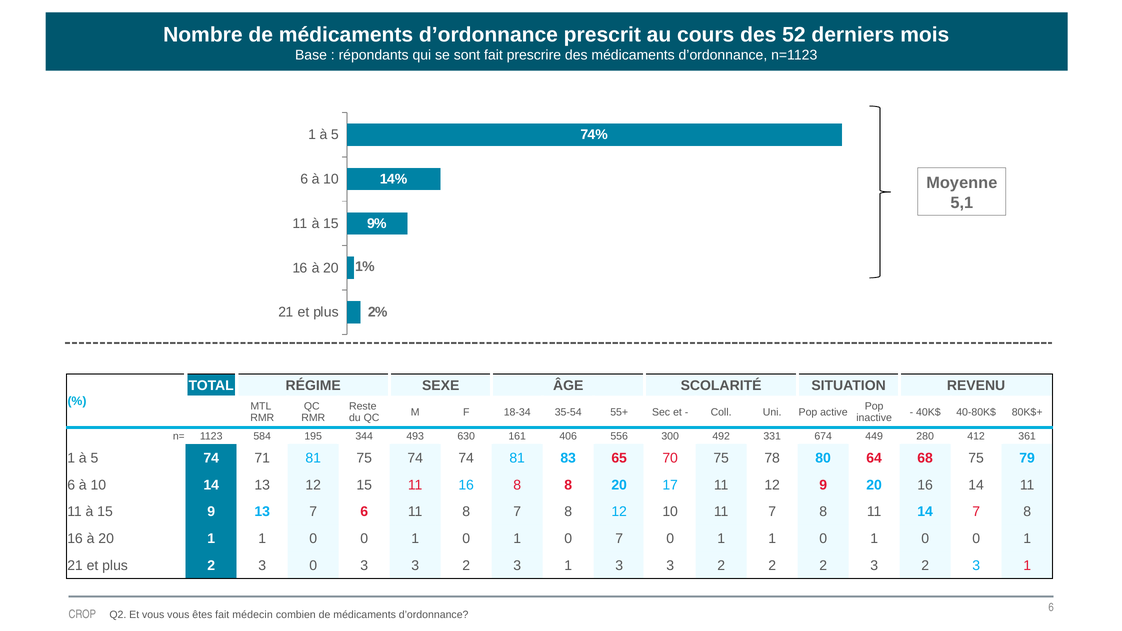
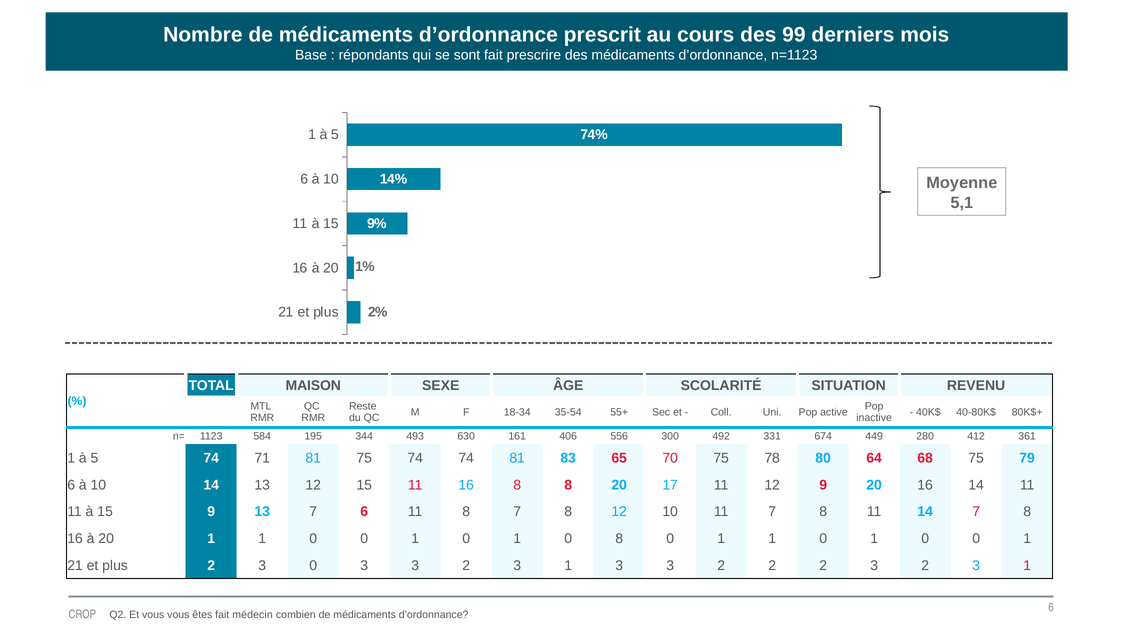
52: 52 -> 99 (794, 35)
RÉGIME: RÉGIME -> MAISON (313, 386)
0 7: 7 -> 8 (619, 539)
